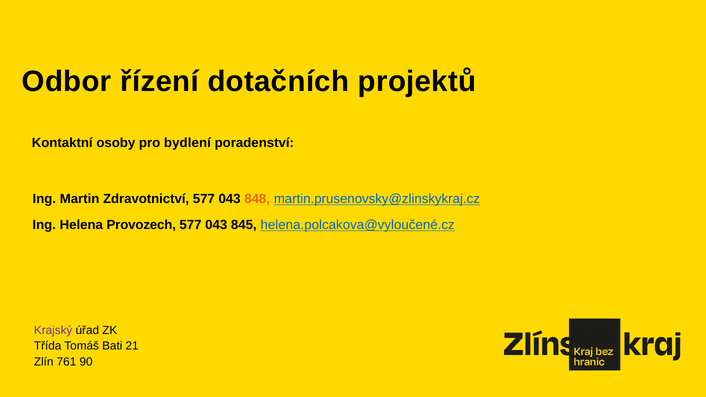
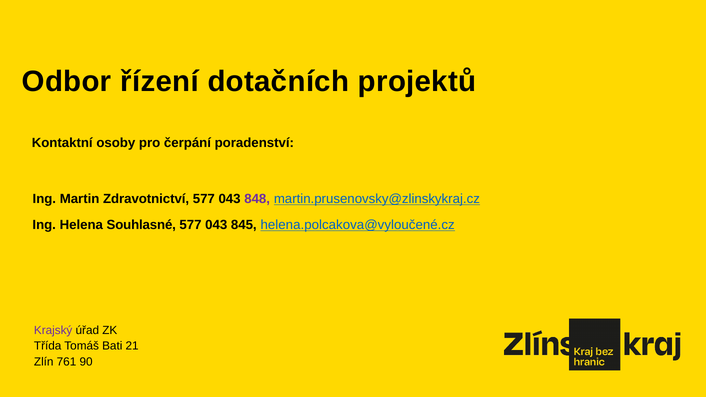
bydlení: bydlení -> čerpání (187, 143)
848 colour: orange -> purple (257, 199)
Provozech: Provozech -> Souhlasné (141, 225)
